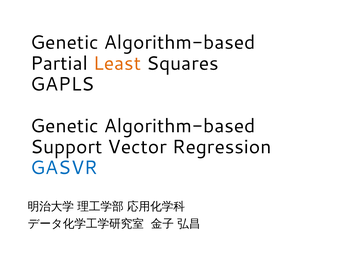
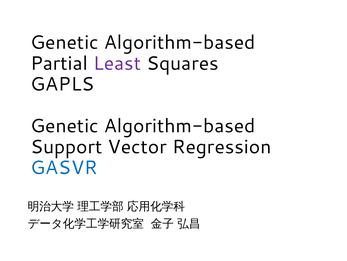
Least colour: orange -> purple (117, 63)
